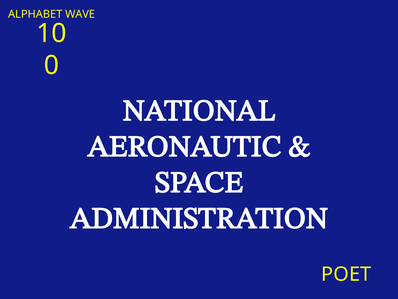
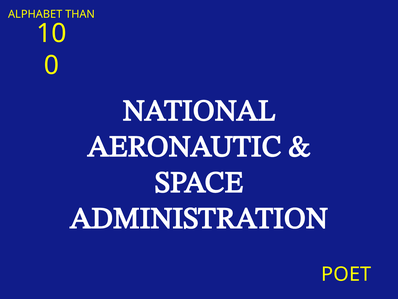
WAVE: WAVE -> THAN (80, 14)
